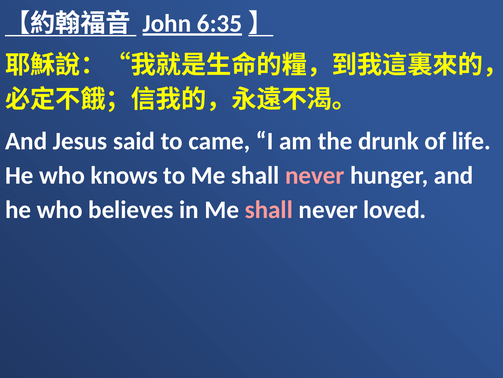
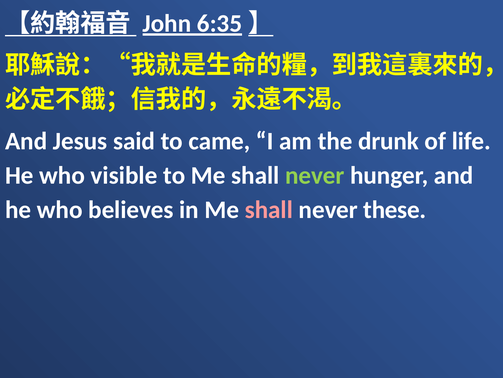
knows: knows -> visible (124, 175)
never colour: pink -> light green (315, 175)
loved: loved -> these (395, 210)
